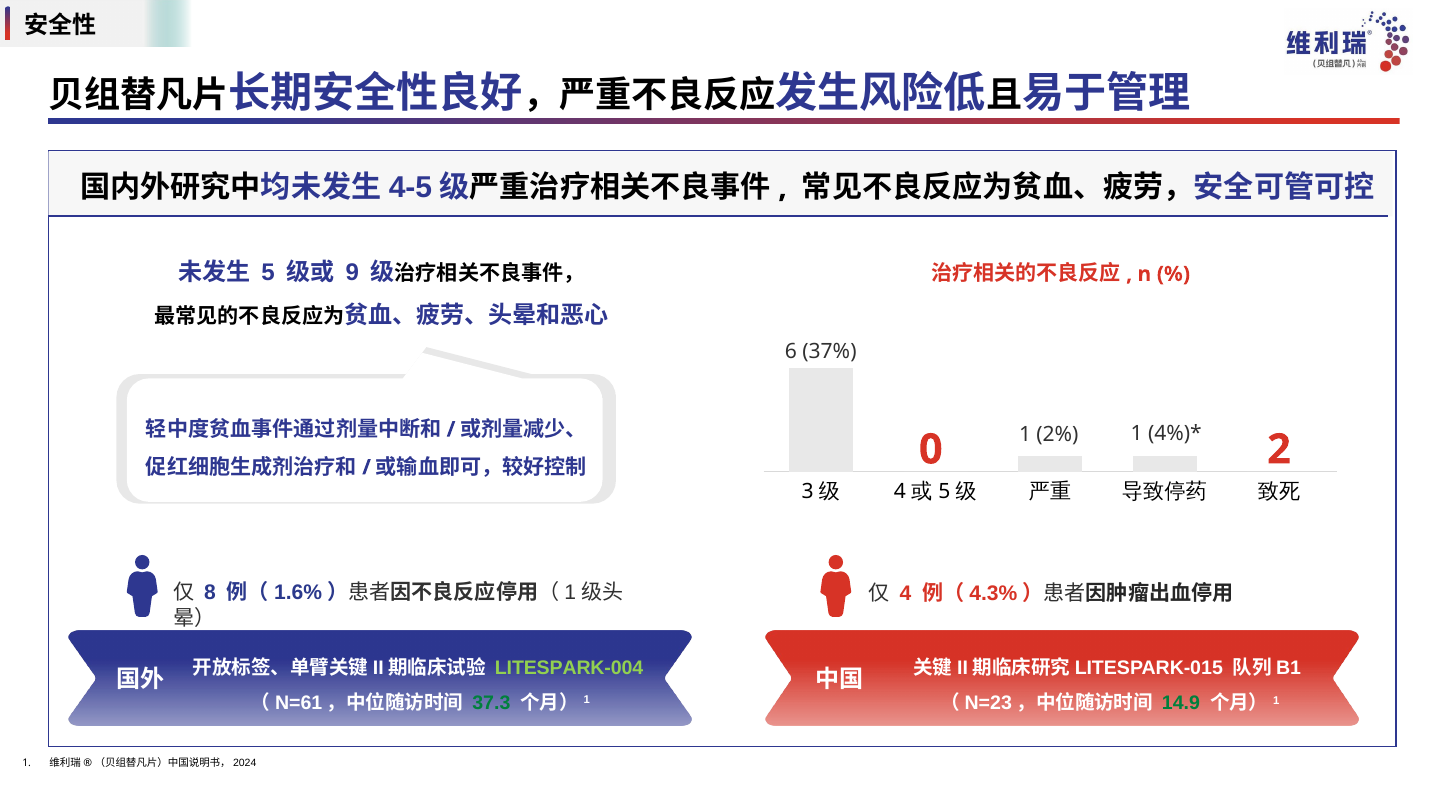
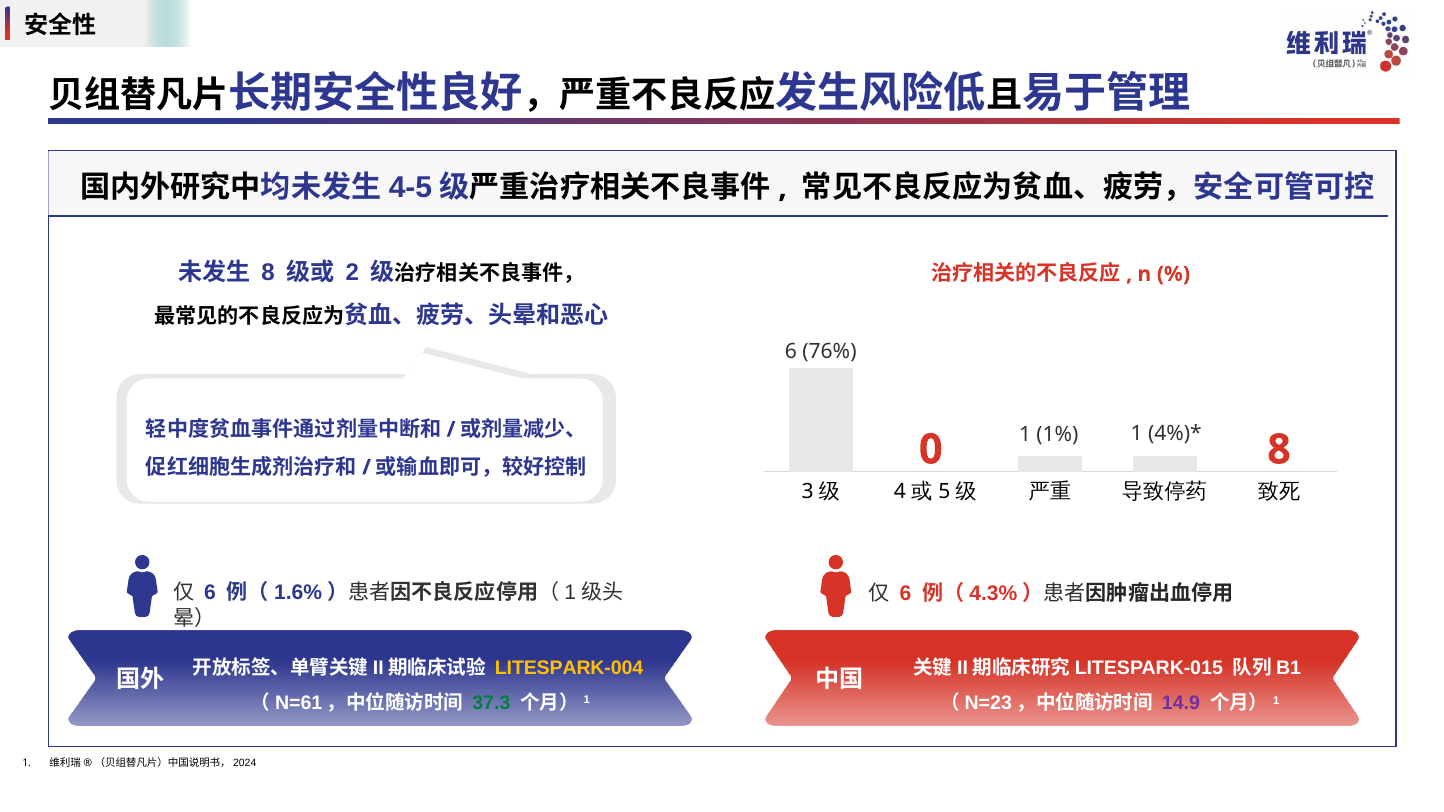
5: 5 -> 8 (268, 272)
9: 9 -> 2 (352, 272)
37%: 37% -> 76% (829, 352)
2%: 2% -> 1% (1057, 434)
0 2: 2 -> 8 (1279, 450)
8: 8 -> 6 (210, 593)
4: 4 -> 6 (905, 593)
LITESPARK-004 colour: light green -> yellow (569, 668)
14.9 colour: green -> purple (1181, 704)
